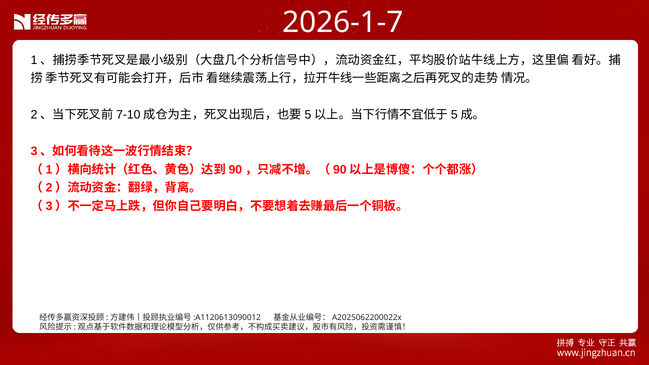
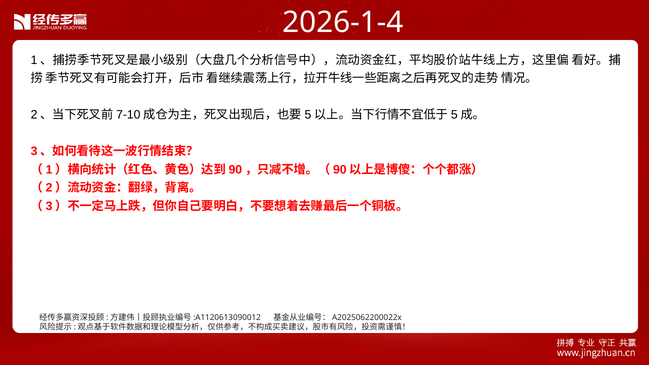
2026-1-7: 2026-1-7 -> 2026-1-4 (343, 22)
